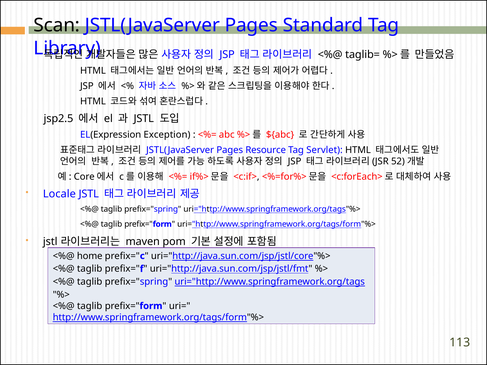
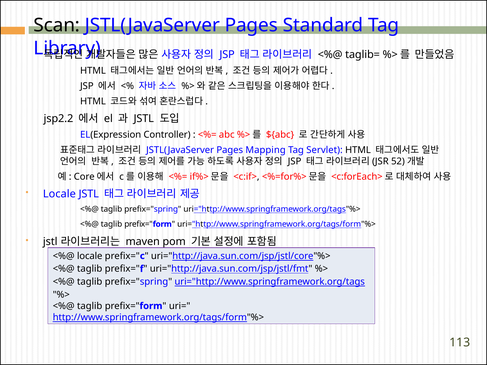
jsp2.5: jsp2.5 -> jsp2.2 (58, 119)
Exception: Exception -> Controller (167, 135)
Resource: Resource -> Mapping (266, 150)
home: home -> locale (90, 256)
